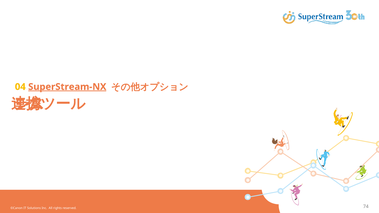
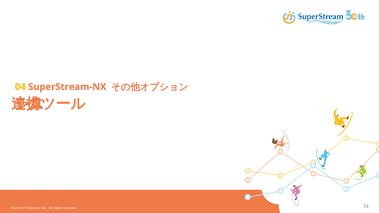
SuperStream-NX underline: present -> none (67, 87)
